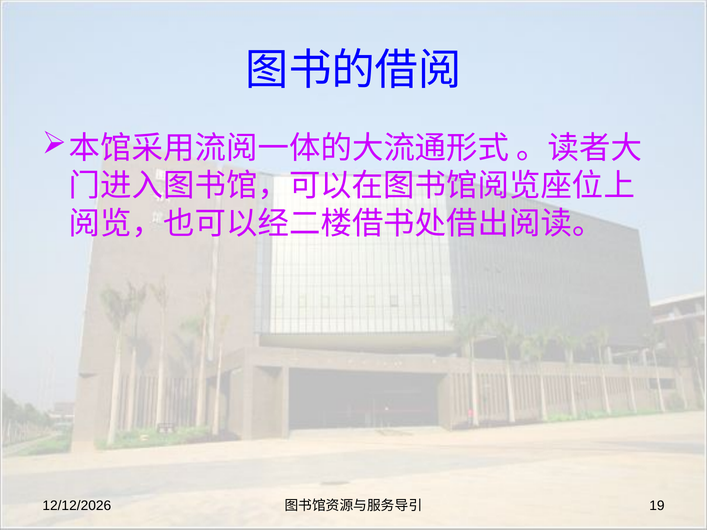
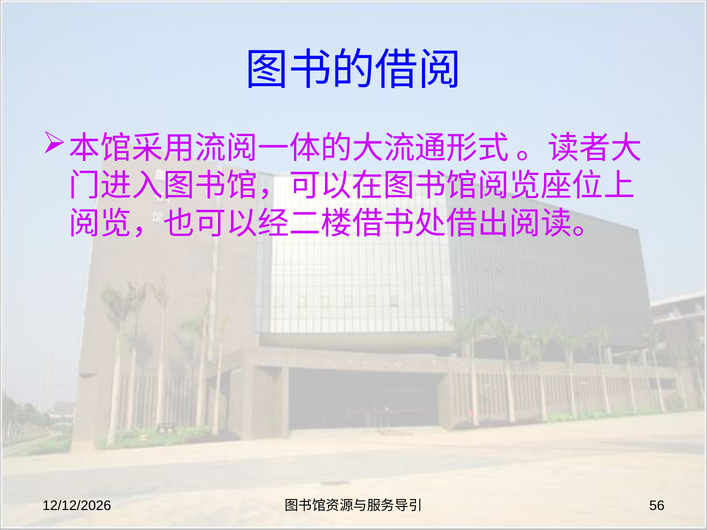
19: 19 -> 56 (657, 506)
